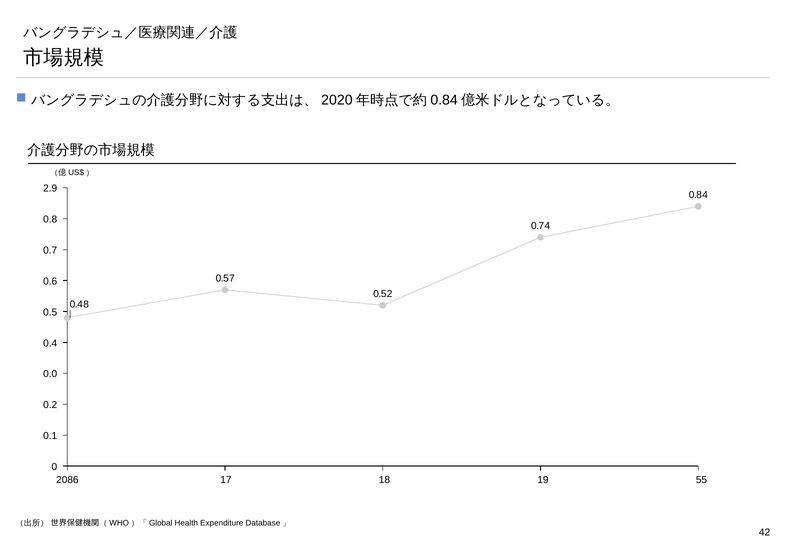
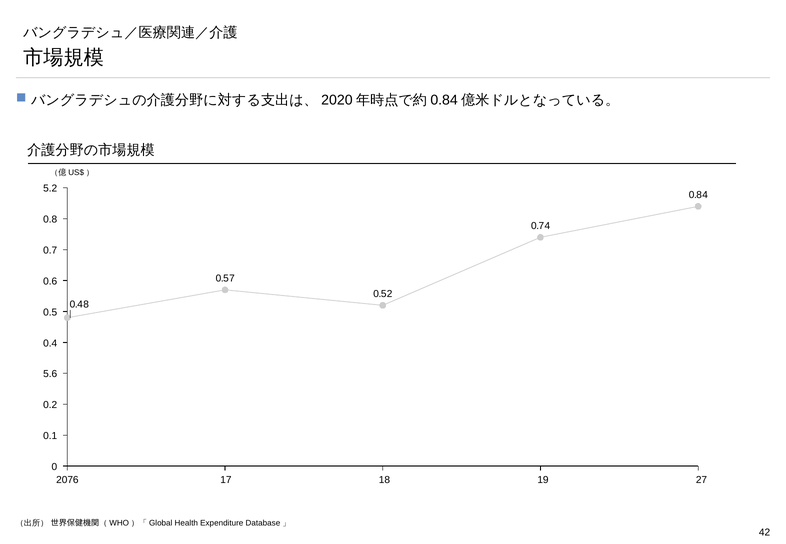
2.9: 2.9 -> 5.2 (50, 189)
0.0: 0.0 -> 5.6 (50, 374)
2086: 2086 -> 2076 (67, 480)
55: 55 -> 27 (701, 480)
